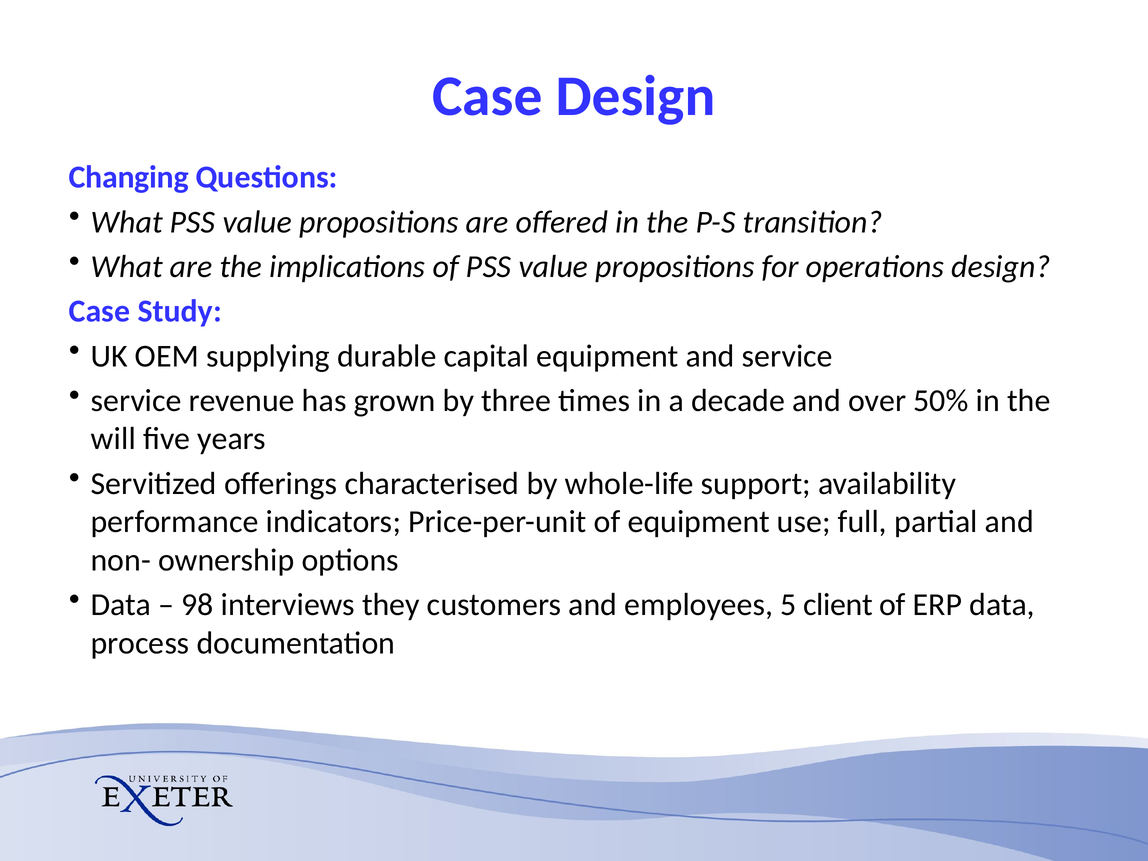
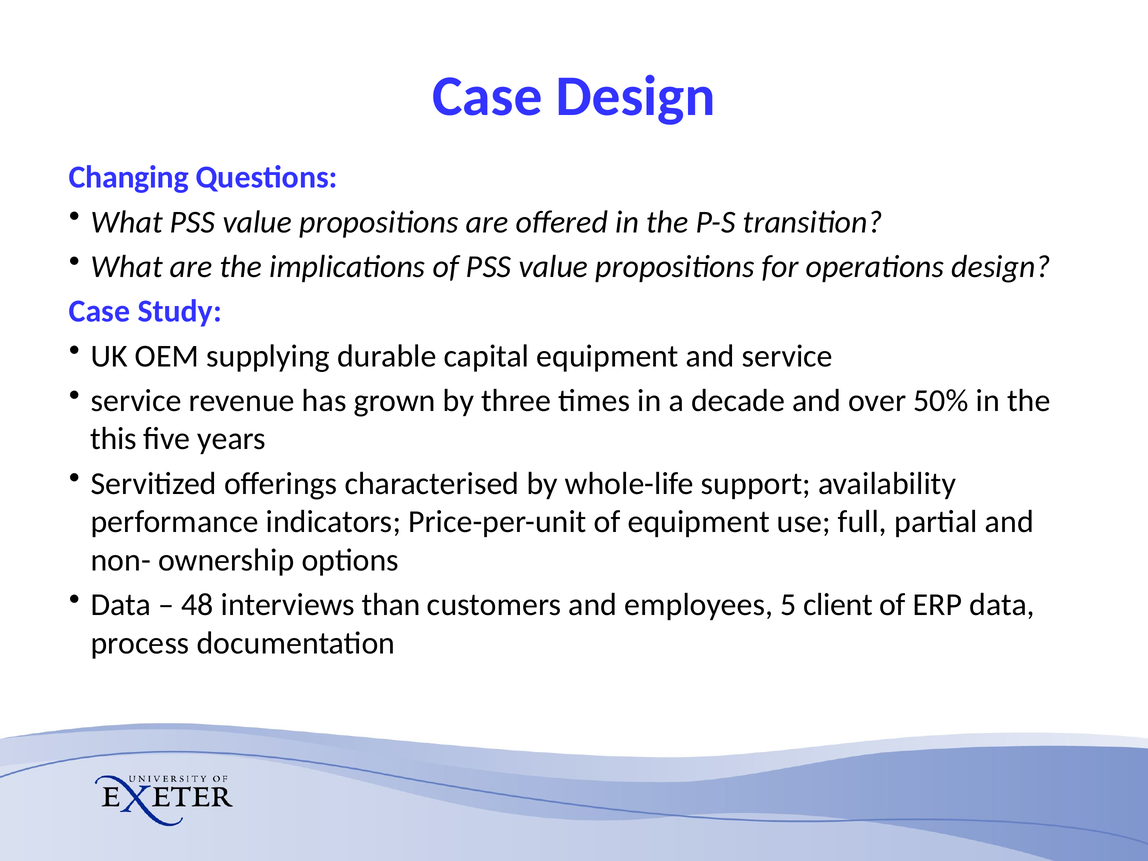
will: will -> this (114, 439)
98: 98 -> 48 (197, 605)
they: they -> than (391, 605)
